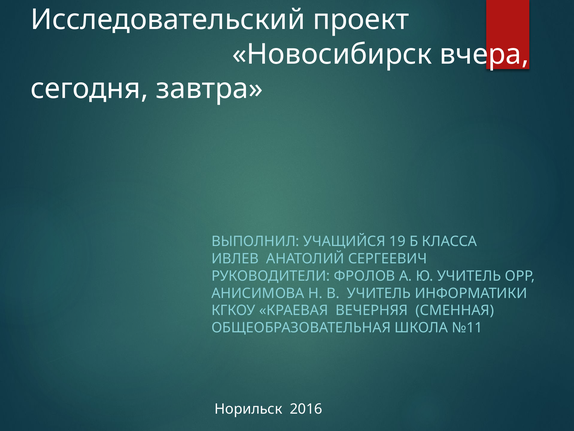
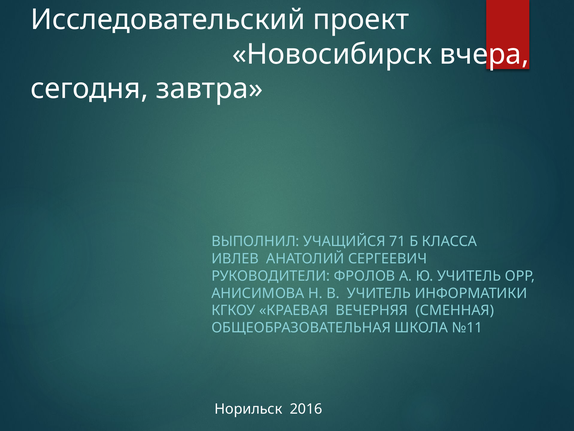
19: 19 -> 71 (398, 241)
